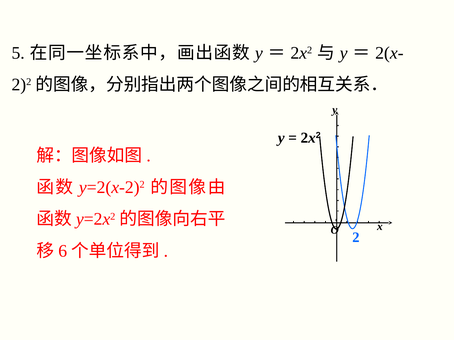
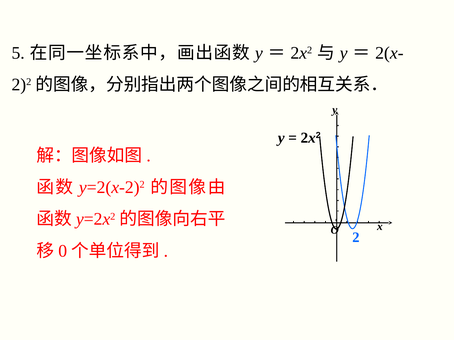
6: 6 -> 0 (63, 251)
